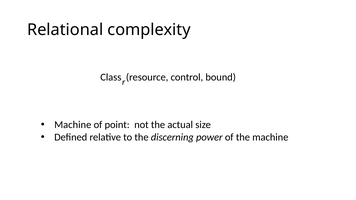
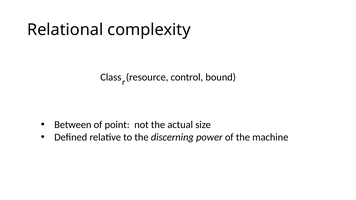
Machine: Machine -> Between (73, 125)
